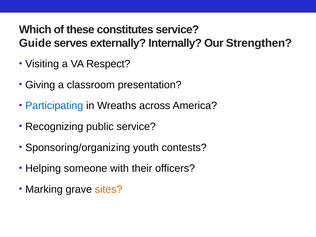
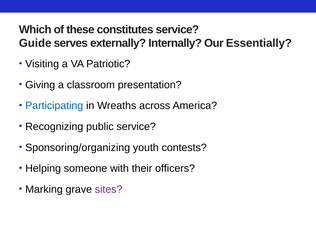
Strengthen: Strengthen -> Essentially (259, 43)
Respect: Respect -> Patriotic (108, 64)
sites colour: orange -> purple (109, 189)
